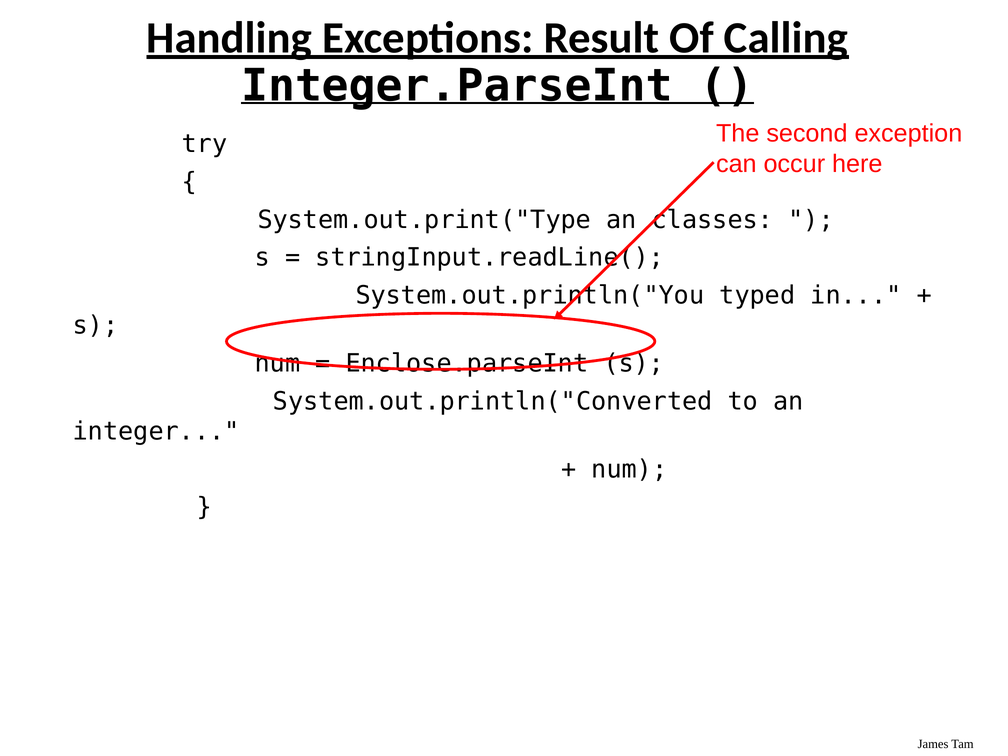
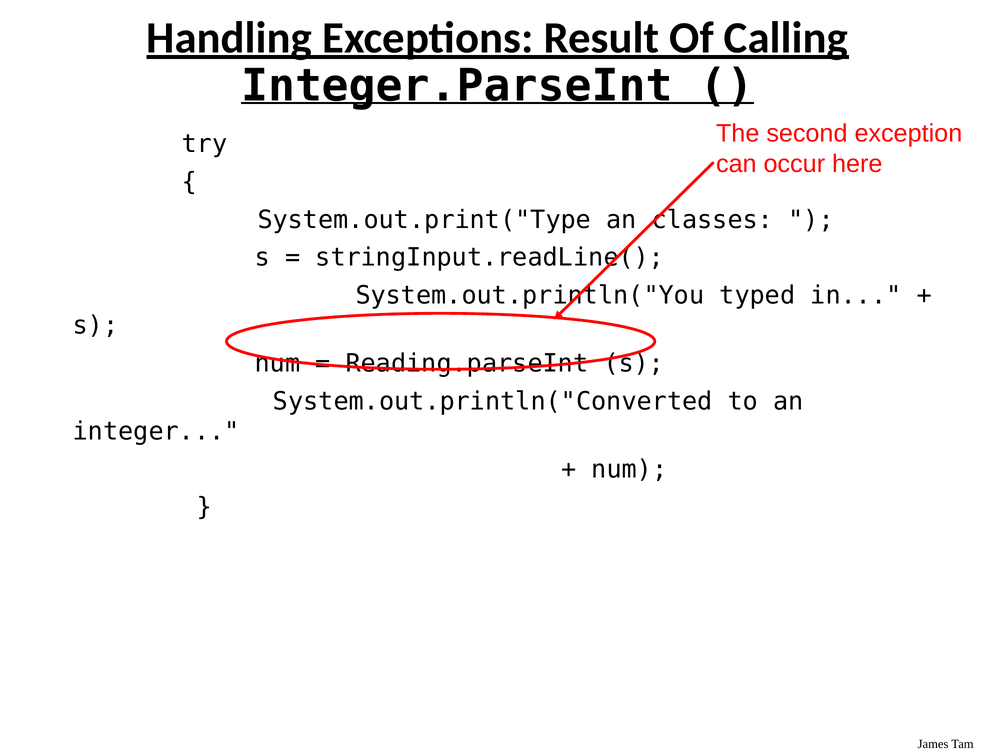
Enclose.parseInt: Enclose.parseInt -> Reading.parseInt (467, 363)
